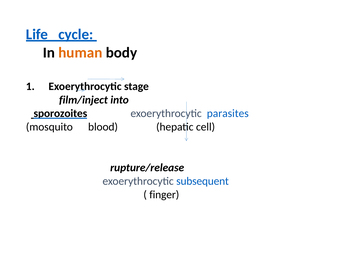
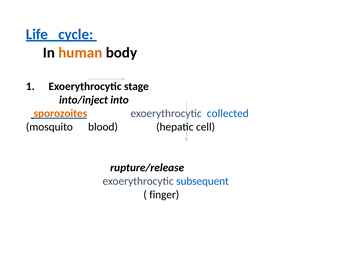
film/inject: film/inject -> into/inject (83, 100)
sporozoites colour: black -> orange (60, 114)
parasites: parasites -> collected (228, 114)
